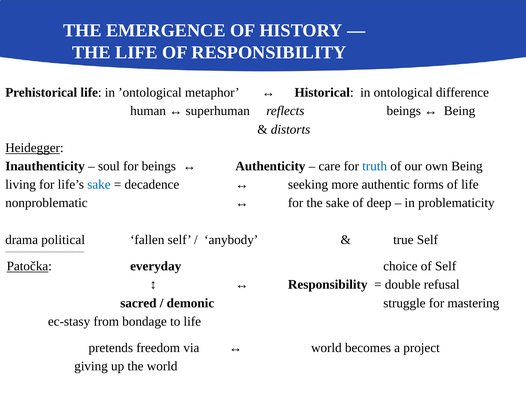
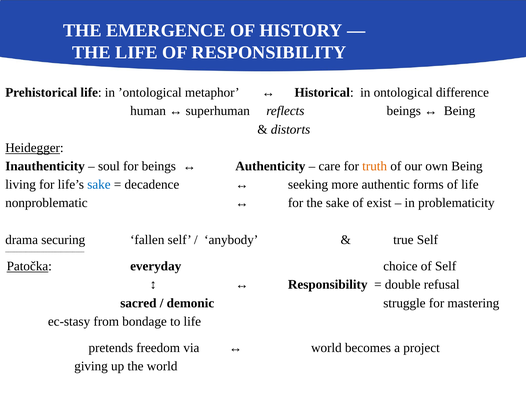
truth colour: blue -> orange (375, 166)
deep: deep -> exist (379, 203)
political: political -> securing (63, 240)
